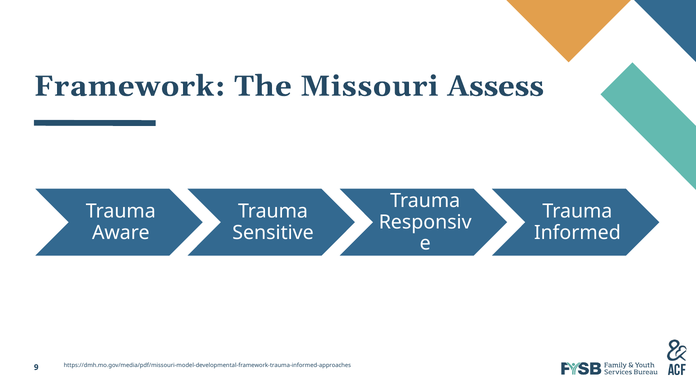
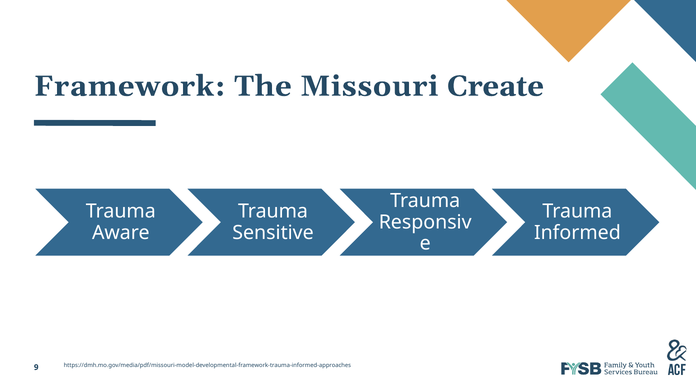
Assess: Assess -> Create (495, 86)
